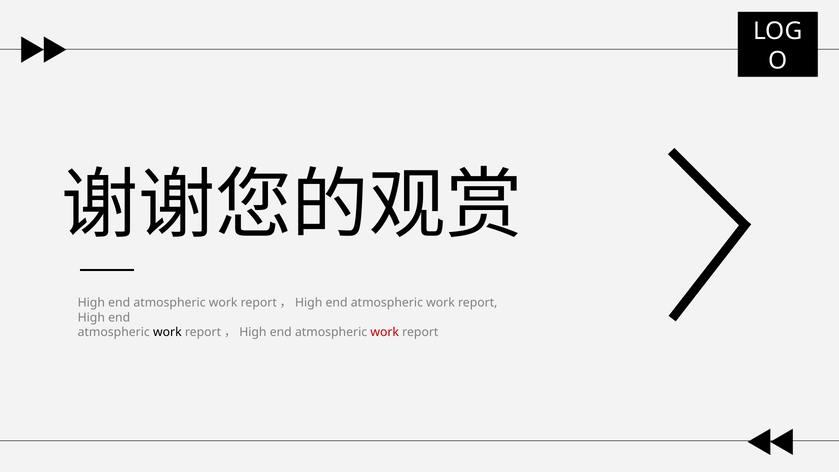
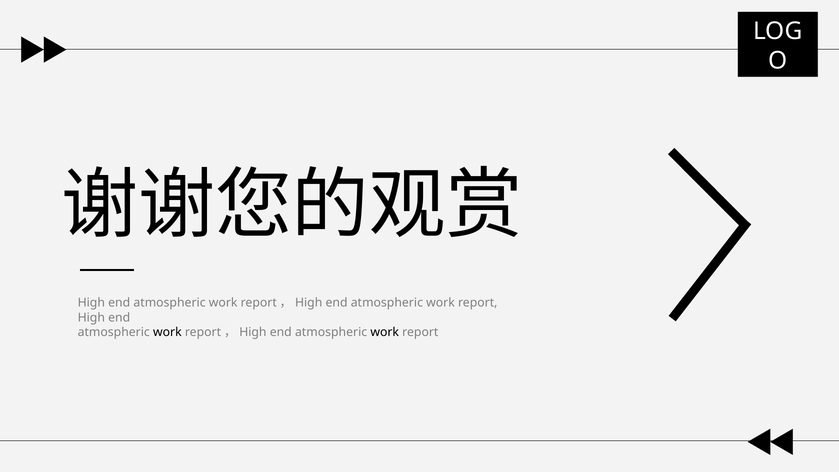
work colour: red -> black (385, 332)
